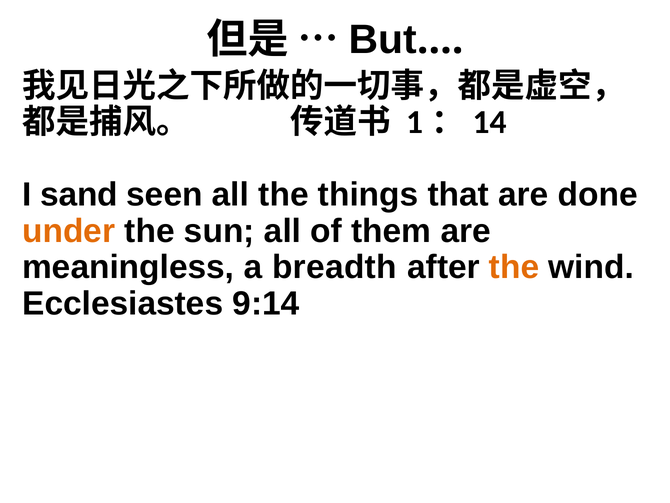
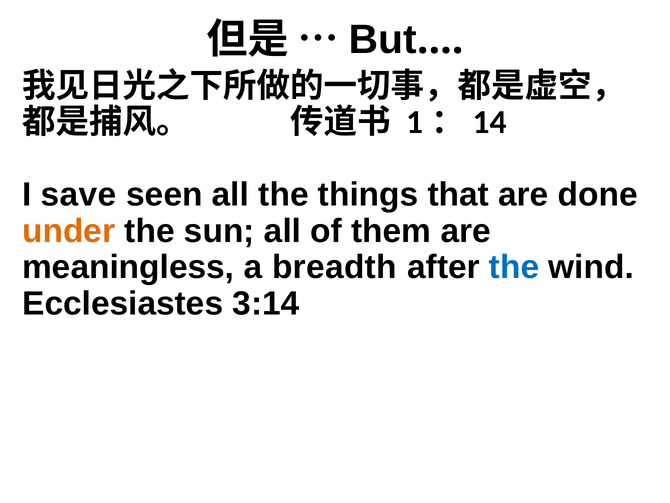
sand: sand -> save (79, 195)
the colour: orange -> blue (514, 267)
9:14: 9:14 -> 3:14 (266, 303)
